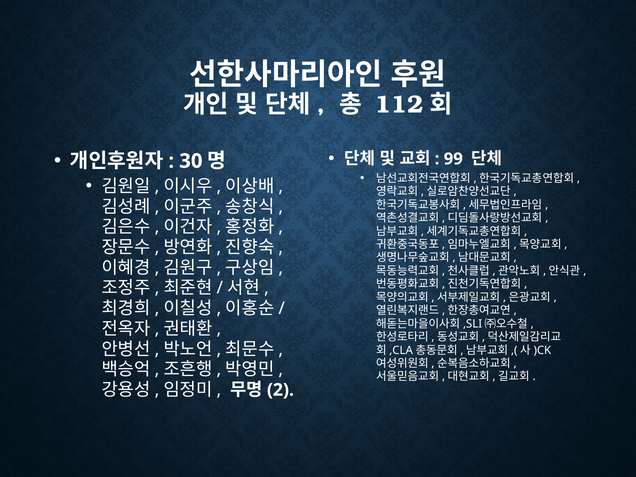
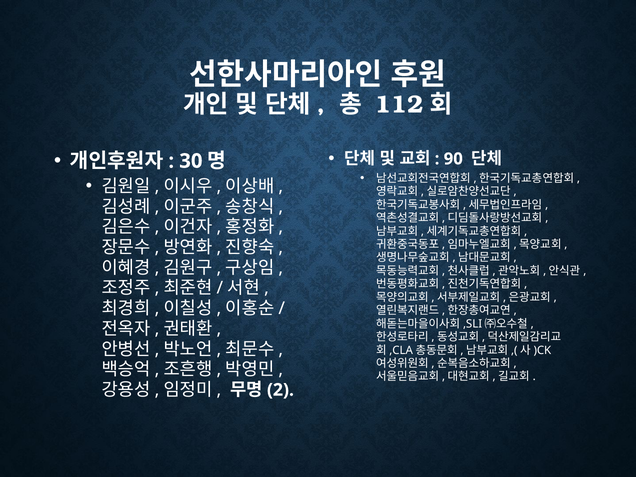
99: 99 -> 90 (453, 159)
